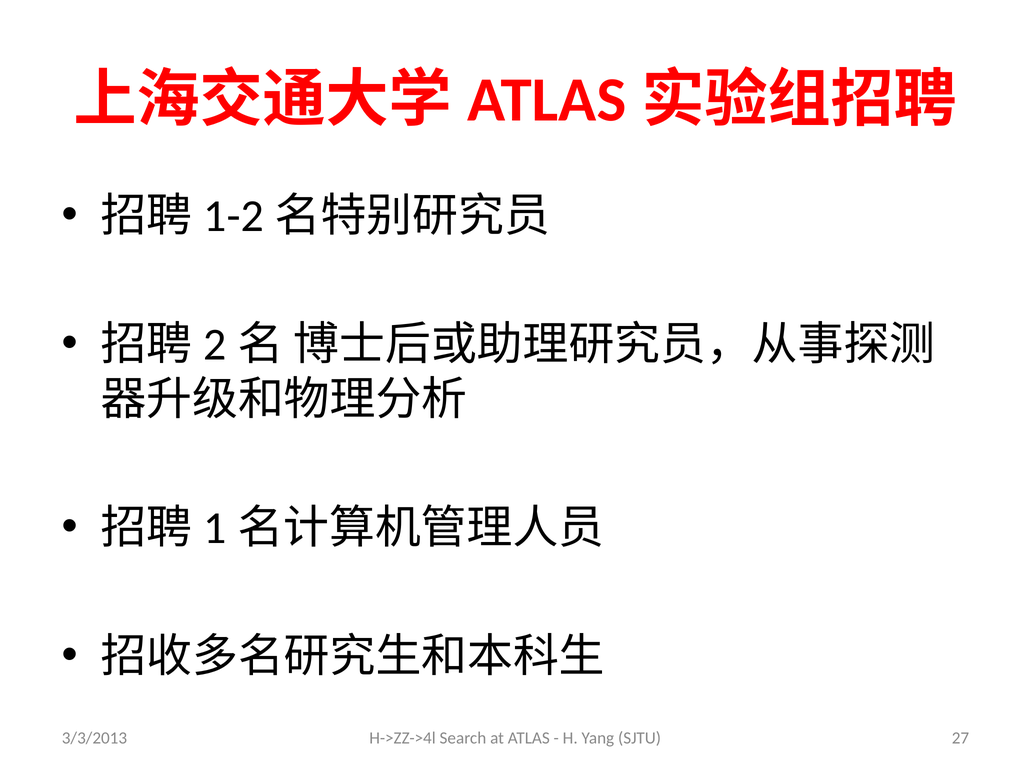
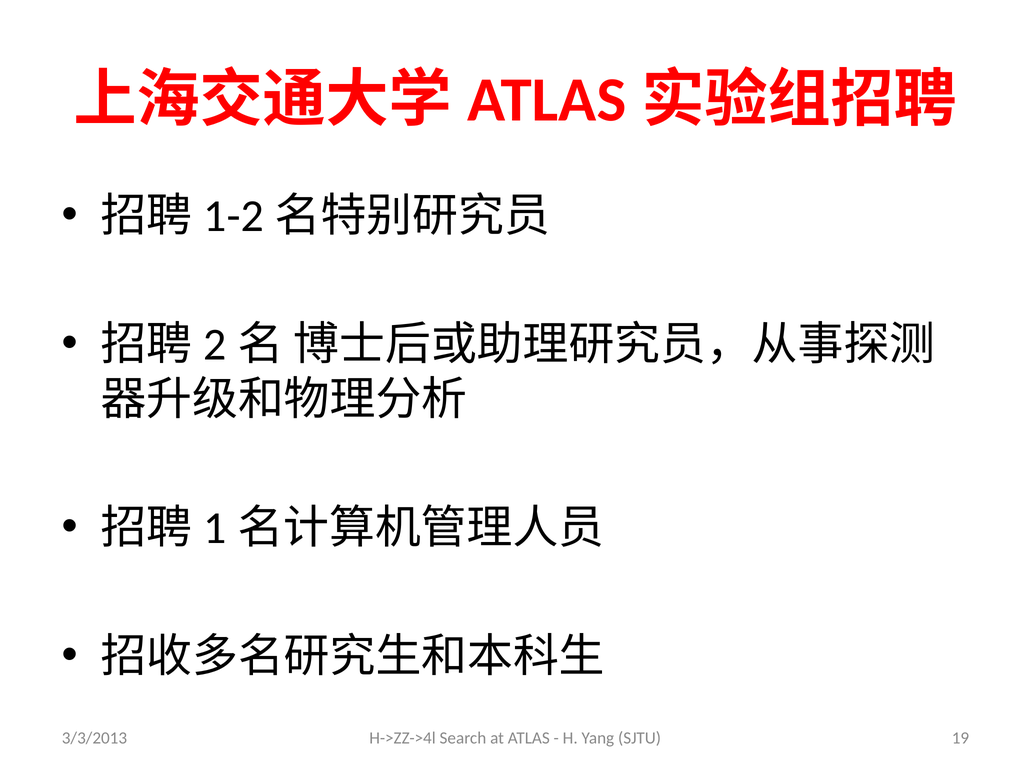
27: 27 -> 19 (960, 738)
